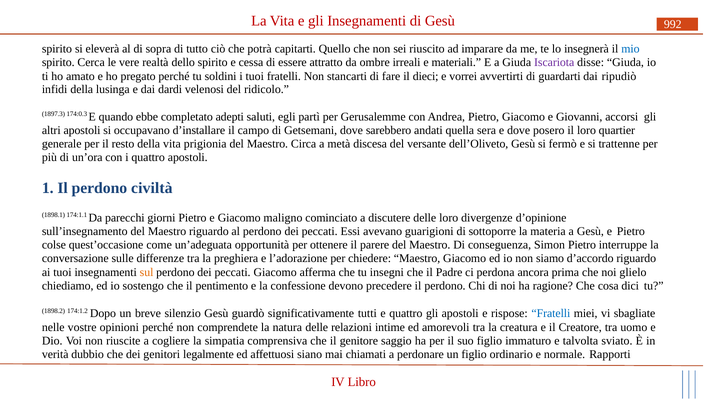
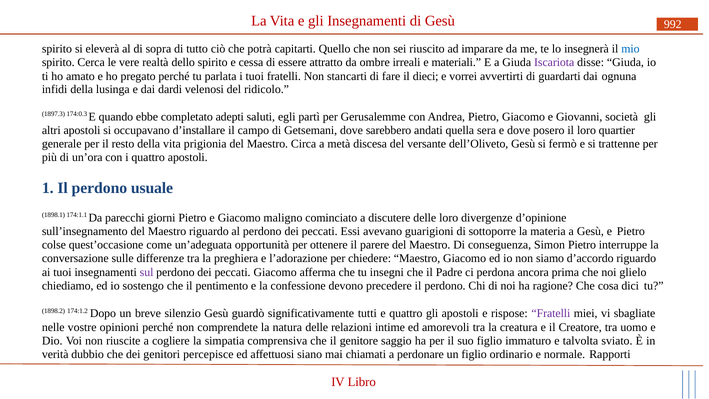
soldini: soldini -> parlata (221, 76)
ripudiò: ripudiò -> ognuna (619, 76)
accorsi: accorsi -> società (622, 117)
civiltà: civiltà -> usuale (152, 188)
sul colour: orange -> purple (147, 272)
Fratelli colour: blue -> purple (551, 314)
legalmente: legalmente -> percepisce (208, 355)
